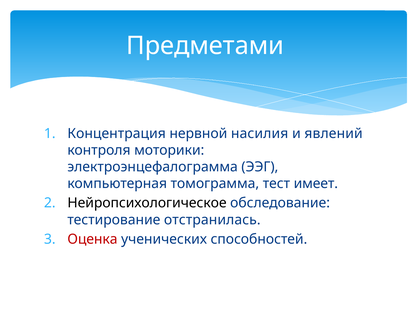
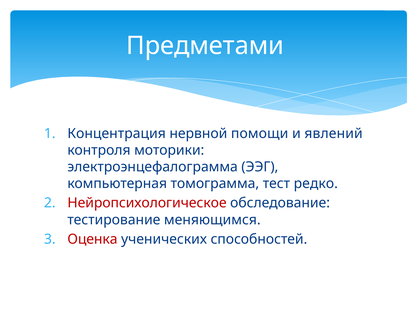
насилия: насилия -> помощи (260, 133)
имеет: имеет -> редко (316, 183)
Нейропсихологическое colour: black -> red (147, 203)
отстранилась: отстранилась -> меняющимся (212, 220)
